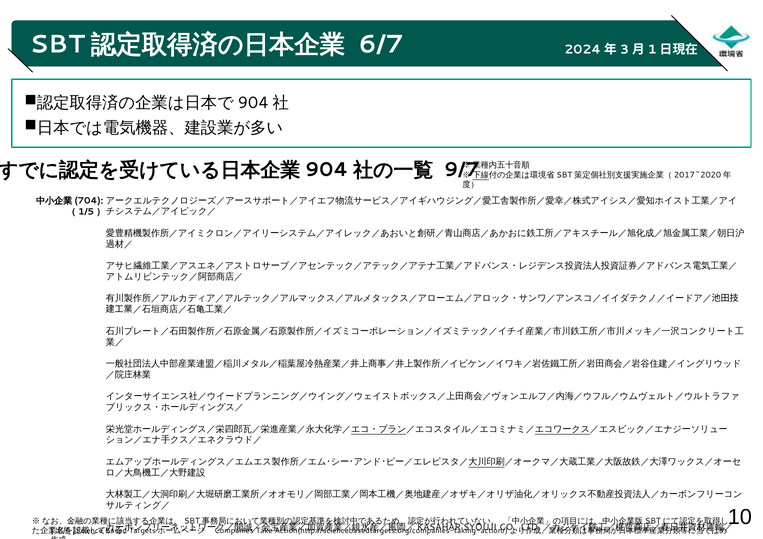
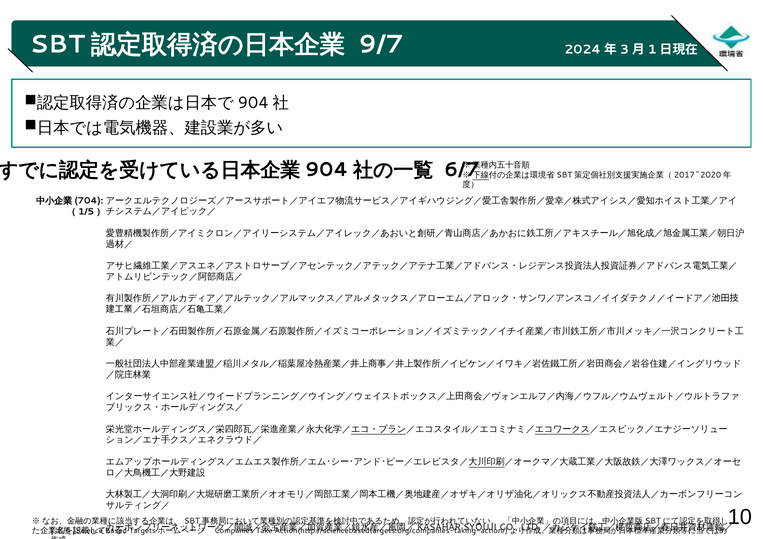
6/7: 6/7 -> 9/7 (381, 45)
9/7: 9/7 -> 6/7 (462, 170)
